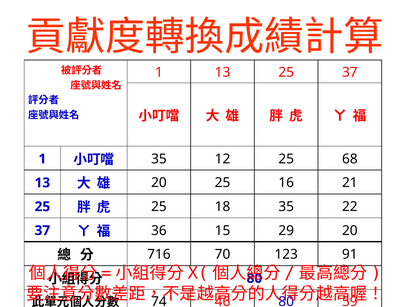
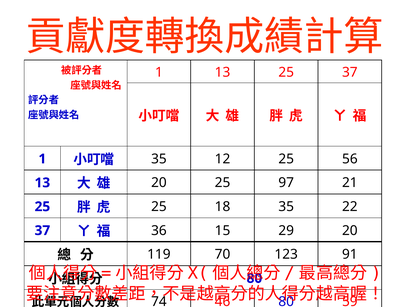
68: 68 -> 56 (350, 159)
16: 16 -> 97 (286, 183)
716: 716 -> 119 (159, 254)
